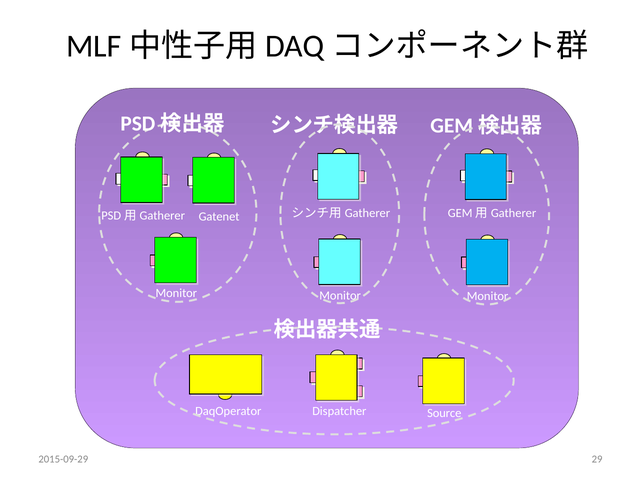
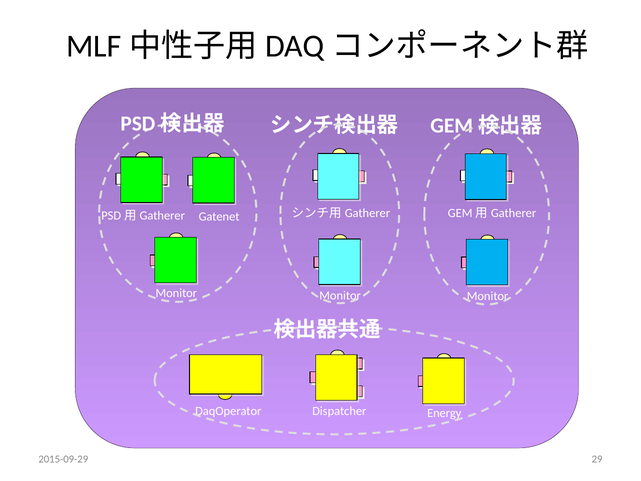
Source: Source -> Energy (444, 413)
